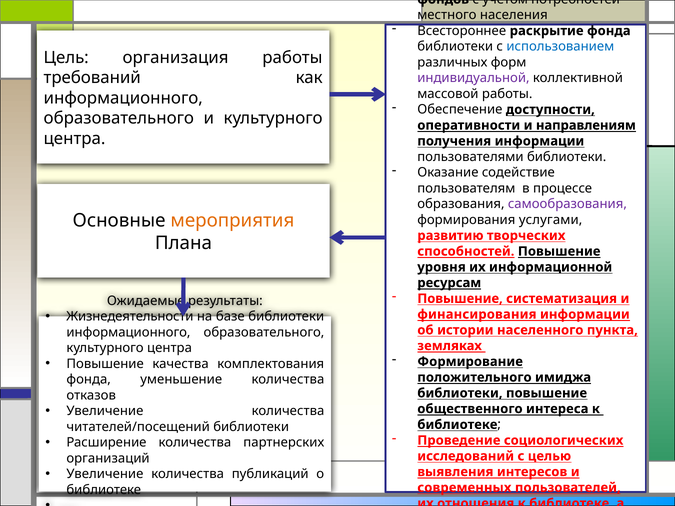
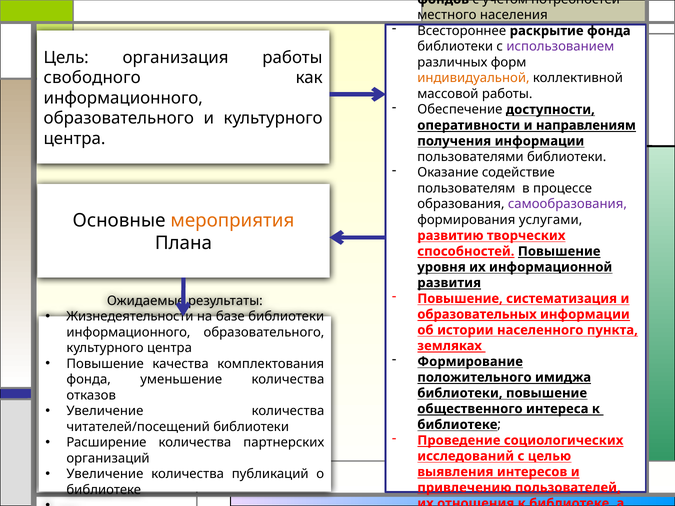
использованием colour: blue -> purple (560, 47)
требований: требований -> свободного (92, 78)
индивидуальной colour: purple -> orange (473, 78)
ресурсам: ресурсам -> развития (449, 283)
финансирования: финансирования -> образовательных (477, 314)
современных: современных -> привлечению (464, 488)
